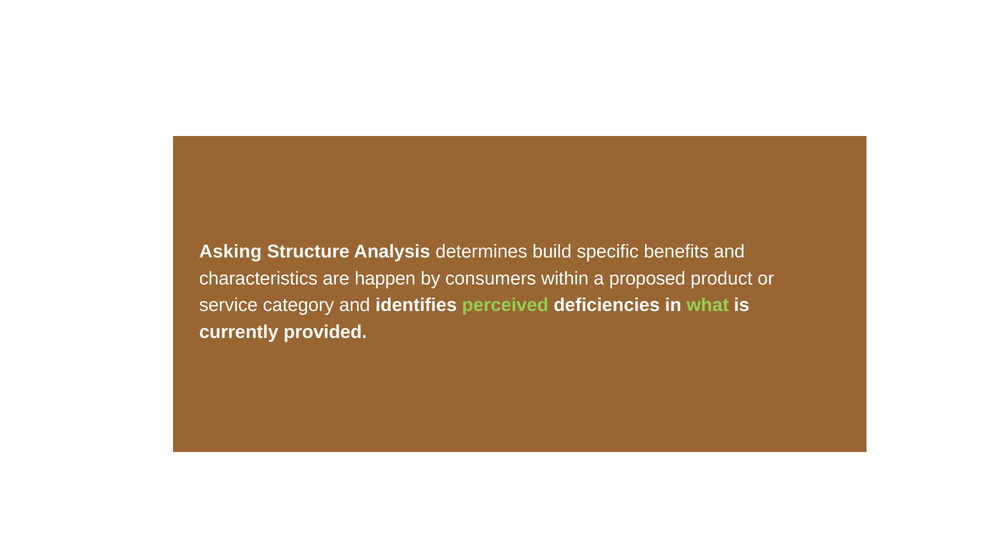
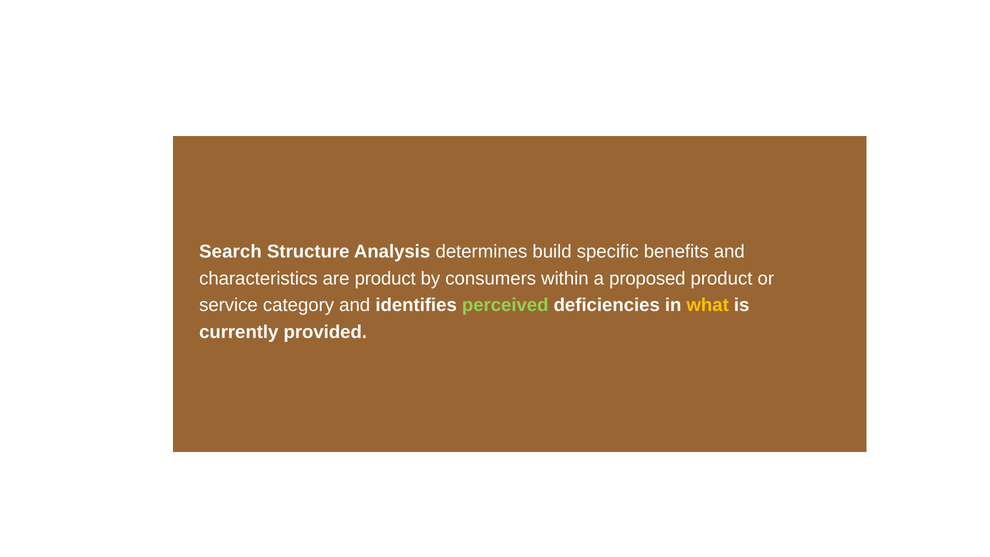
Asking: Asking -> Search (230, 252)
are happen: happen -> product (385, 279)
what colour: light green -> yellow (708, 305)
